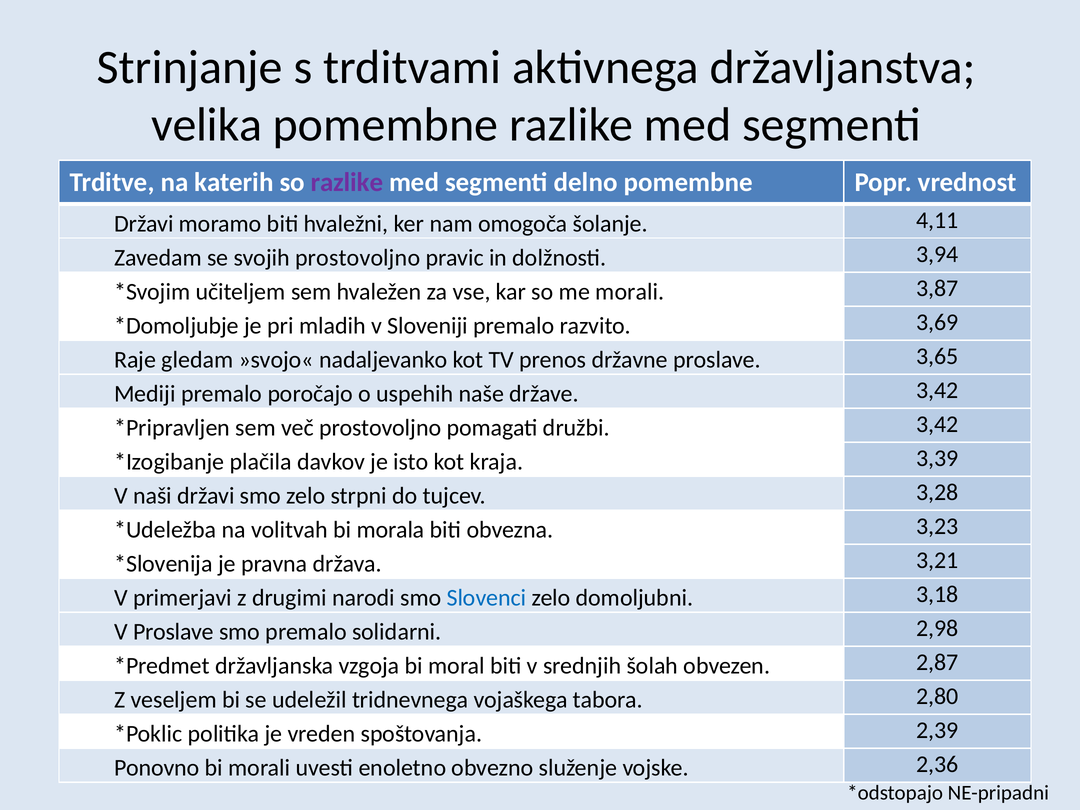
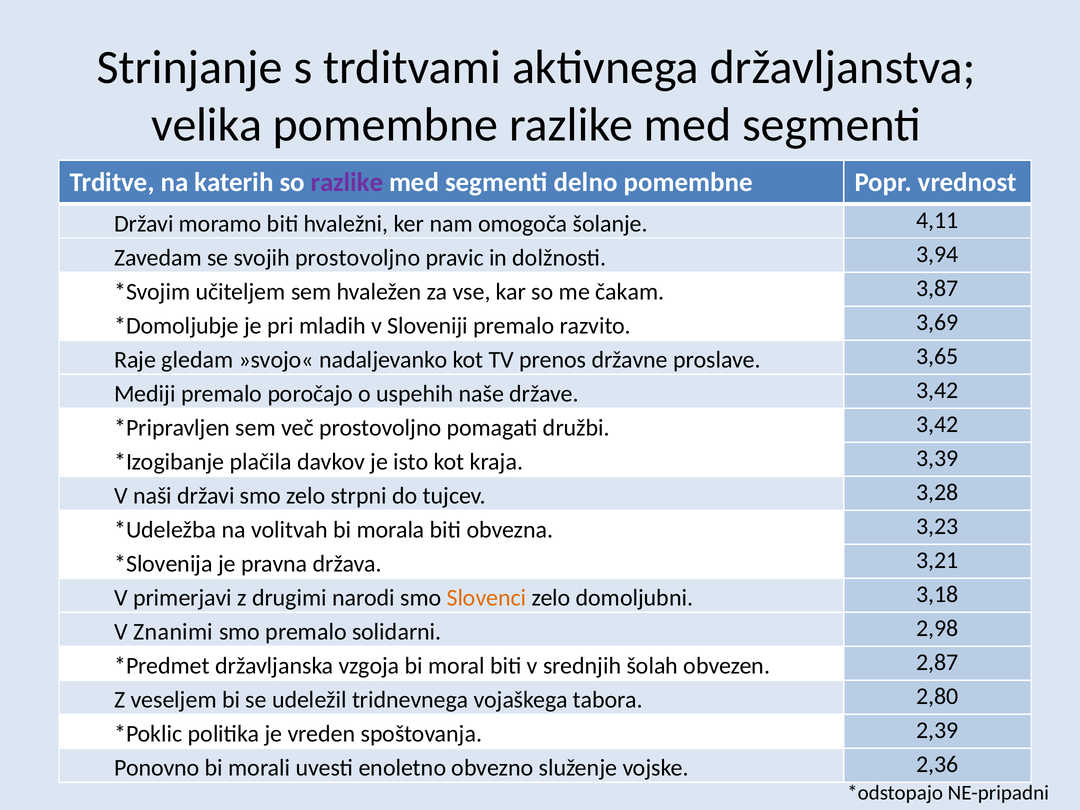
me morali: morali -> čakam (630, 292)
Slovenci colour: blue -> orange (486, 598)
V Proslave: Proslave -> Znanimi (173, 632)
